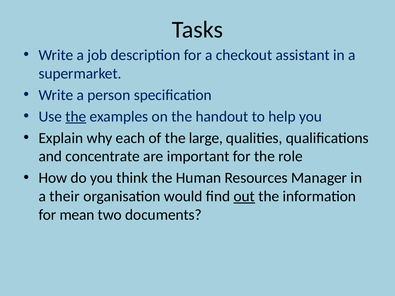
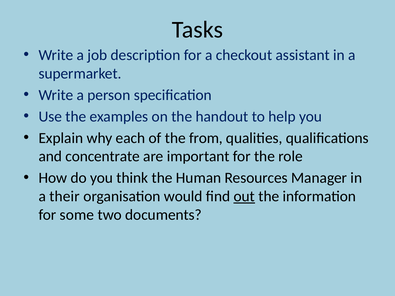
the underline: present -> none (76, 117)
large: large -> from (206, 138)
mean: mean -> some (77, 215)
